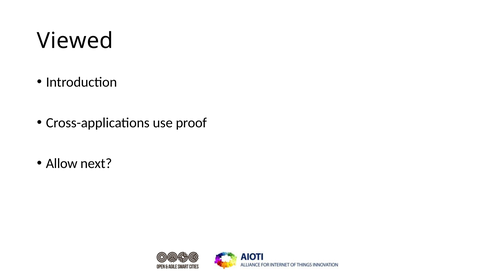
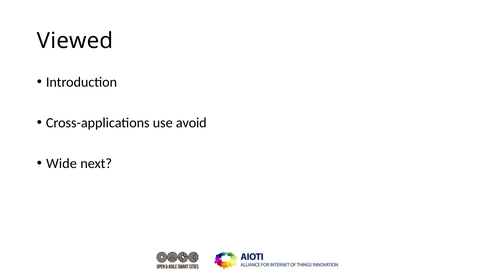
proof: proof -> avoid (191, 122)
Allow: Allow -> Wide (62, 163)
